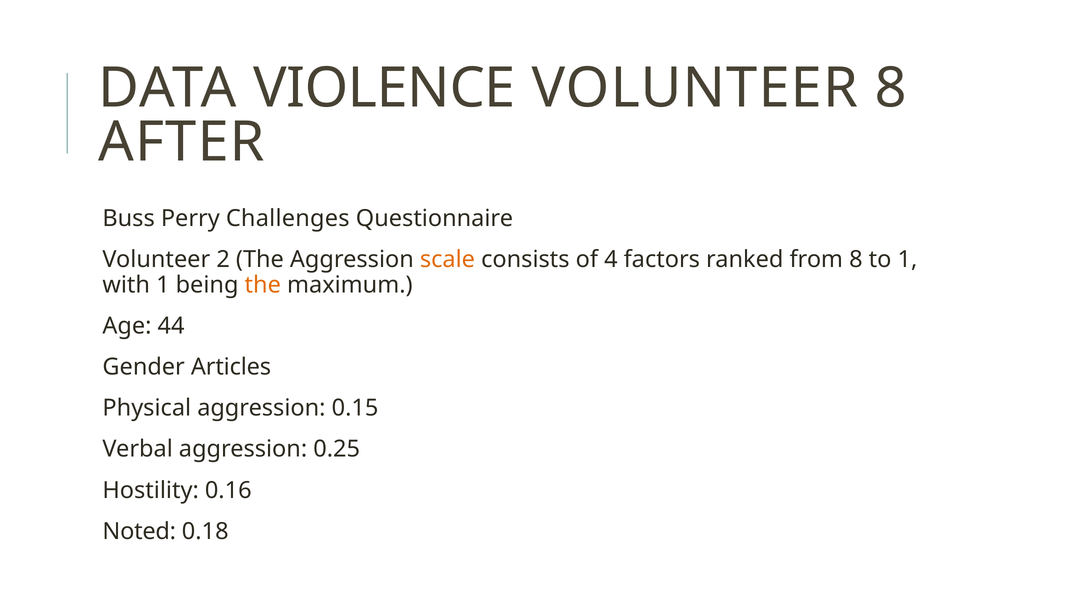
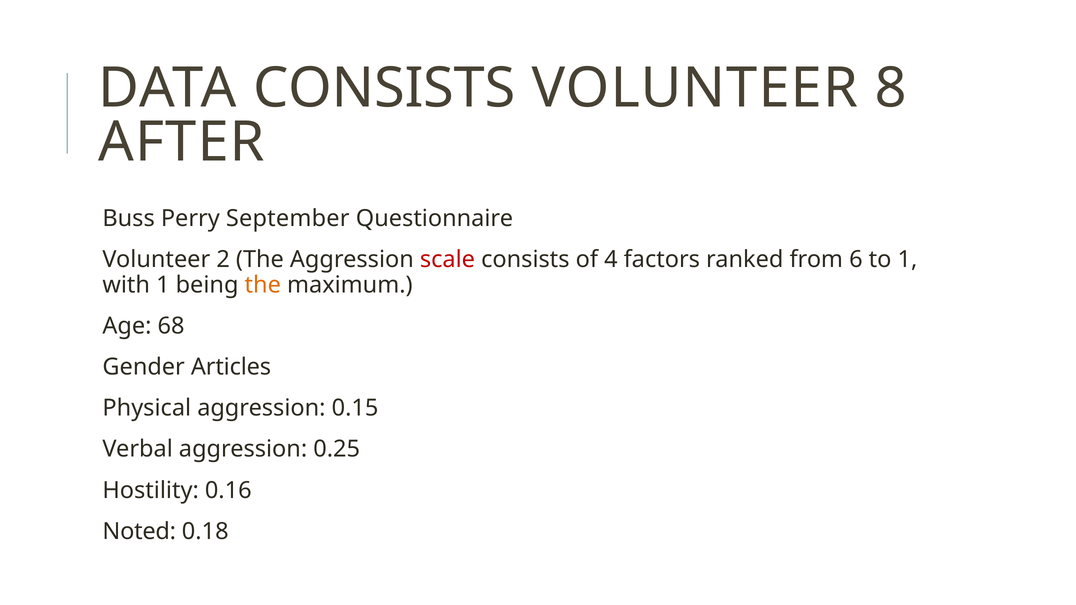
DATA VIOLENCE: VIOLENCE -> CONSISTS (384, 89)
Challenges: Challenges -> September (288, 218)
scale colour: orange -> red (447, 259)
from 8: 8 -> 6 (856, 259)
44: 44 -> 68 (171, 326)
